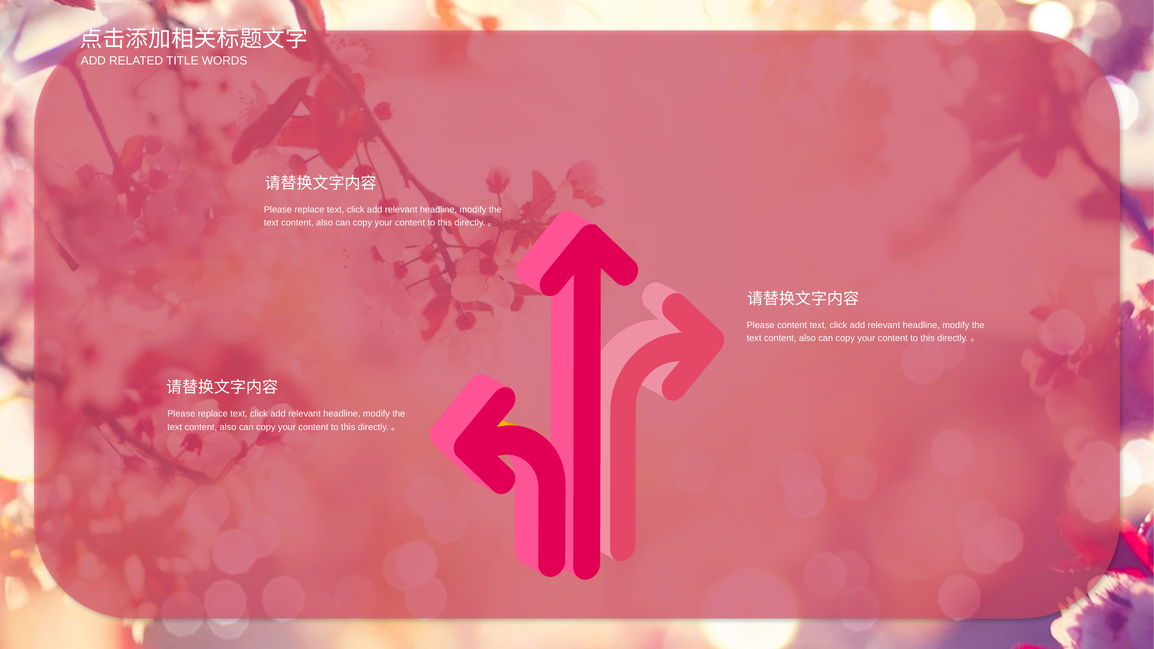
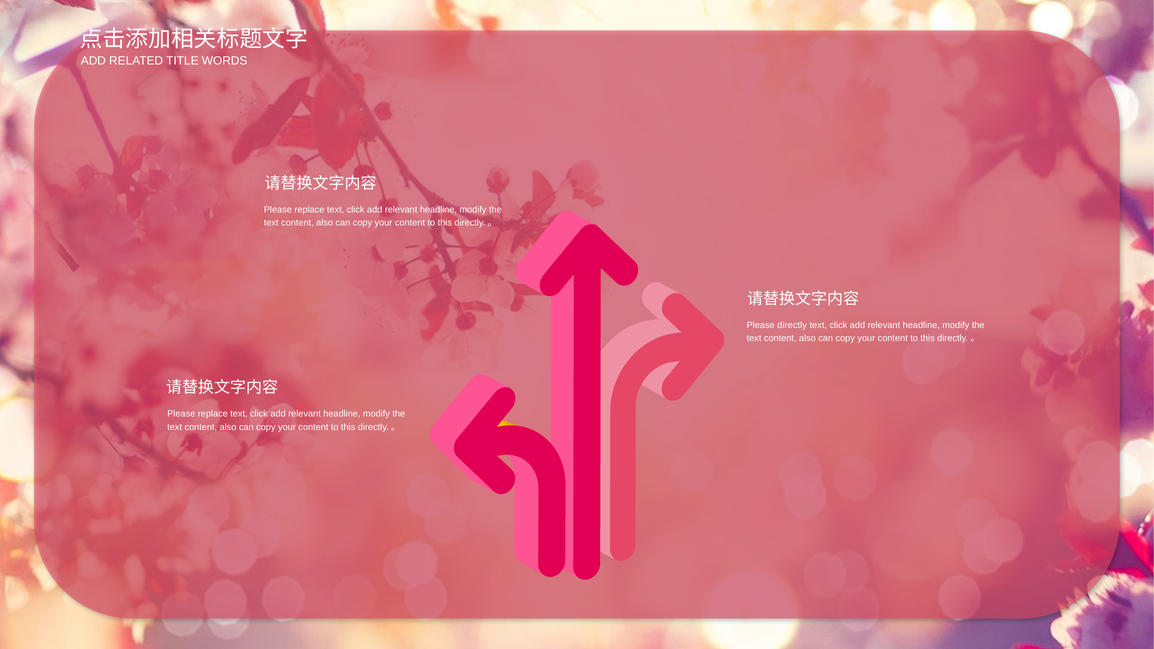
Please content: content -> directly (792, 325)
